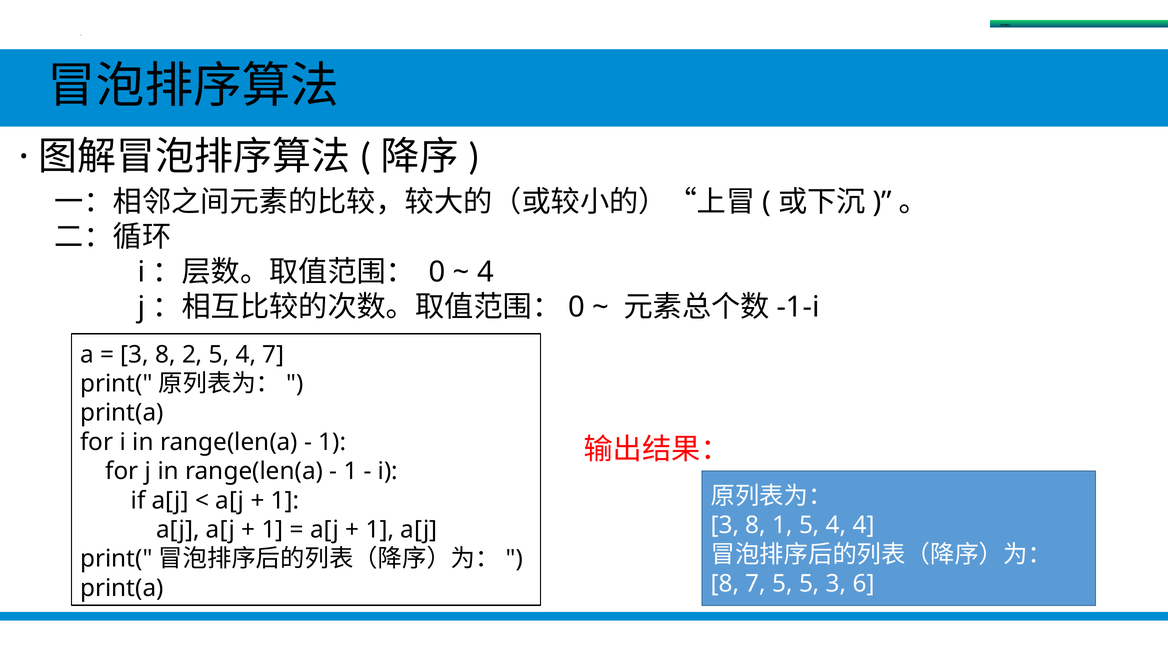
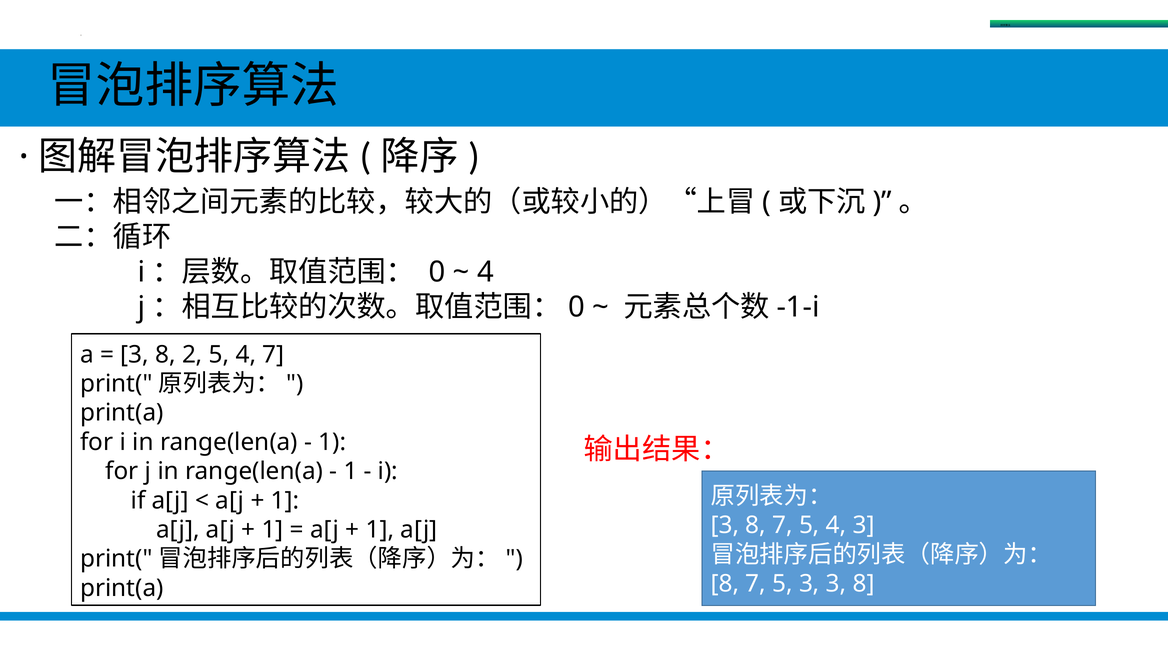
3 8 1: 1 -> 7 (782, 525)
4 4: 4 -> 3 (864, 525)
5 5: 5 -> 3 (809, 584)
6: 6 -> 8 (864, 584)
